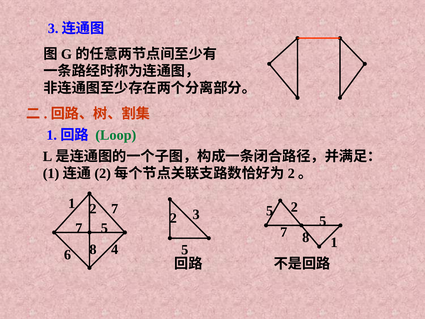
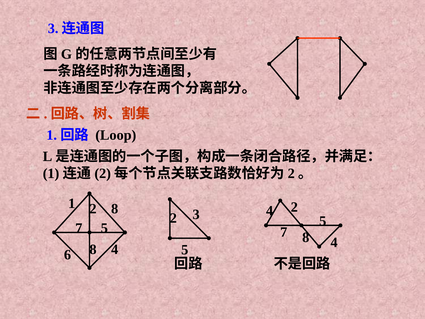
Loop colour: green -> black (116, 135)
1 2 7: 7 -> 8 (115, 209)
3 5: 5 -> 4 (270, 211)
1: 1 -> 4 (334, 242)
